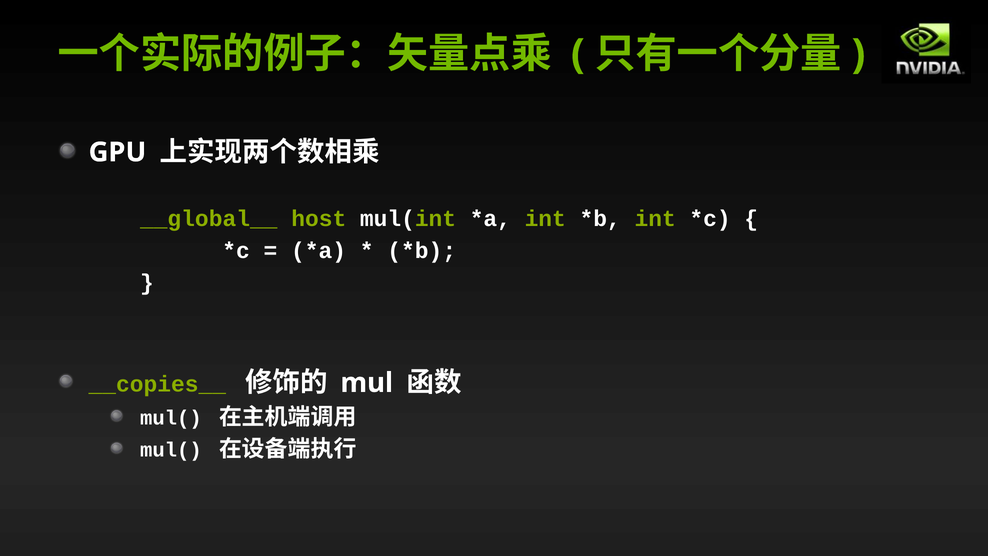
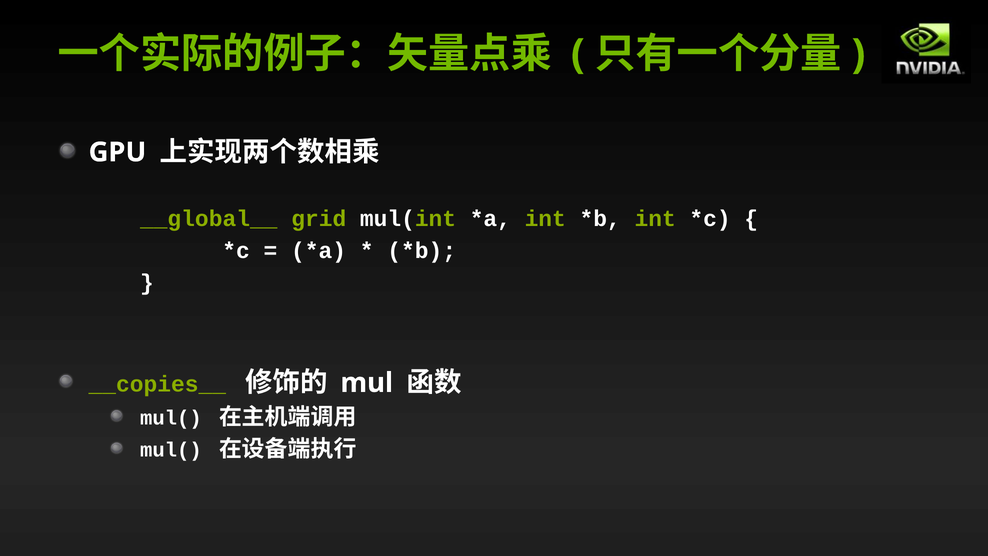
host: host -> grid (319, 219)
